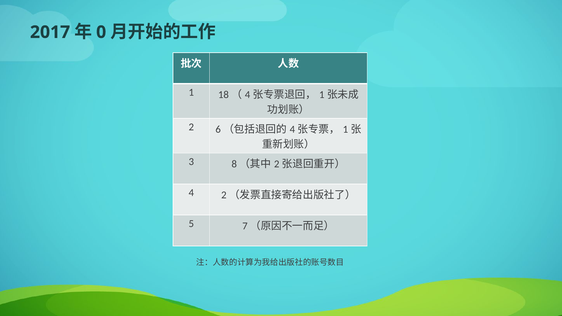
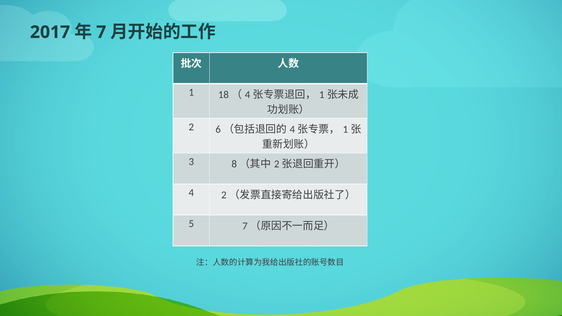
0: 0 -> 7 (101, 32)
